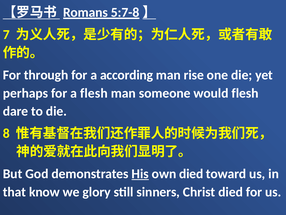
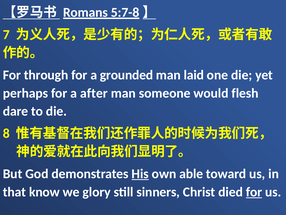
according: according -> grounded (127, 75)
rise: rise -> laid (194, 75)
a flesh: flesh -> after (94, 93)
own died: died -> able (191, 173)
for underline: none -> present (254, 192)
